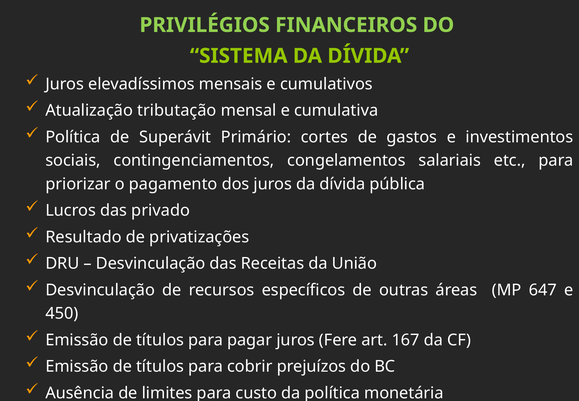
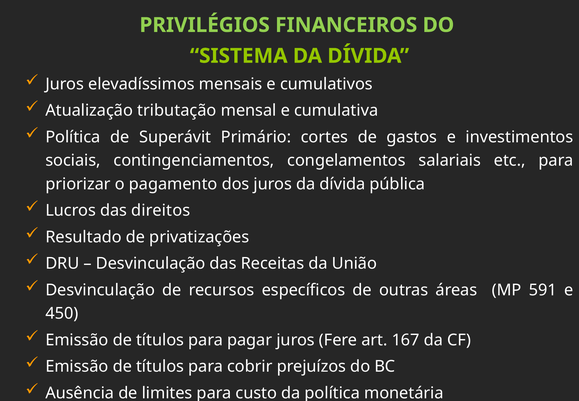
privado: privado -> direitos (161, 210)
647: 647 -> 591 (543, 290)
